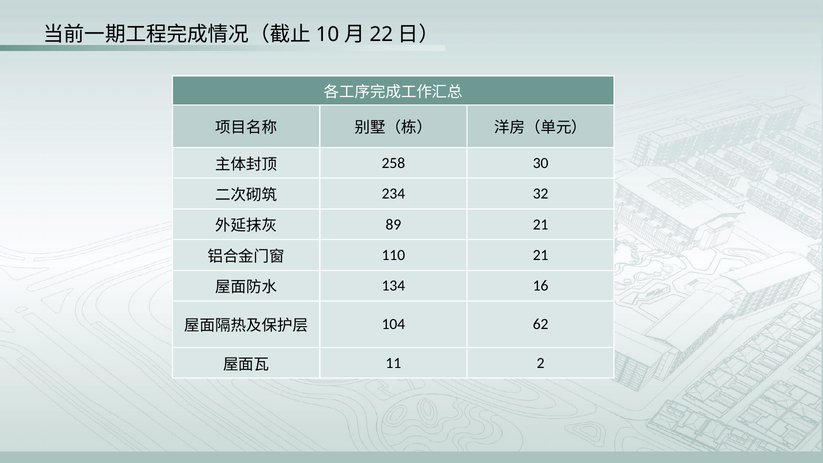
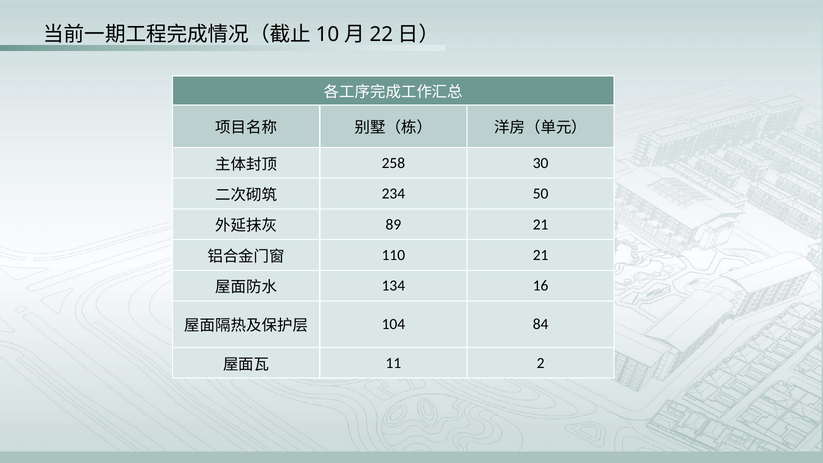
32: 32 -> 50 (541, 194)
62: 62 -> 84 (541, 324)
